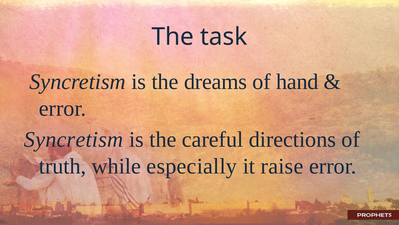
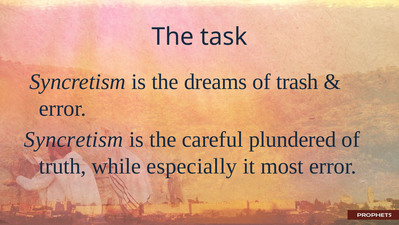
hand: hand -> trash (297, 82)
directions: directions -> plundered (292, 139)
raise: raise -> most (282, 166)
